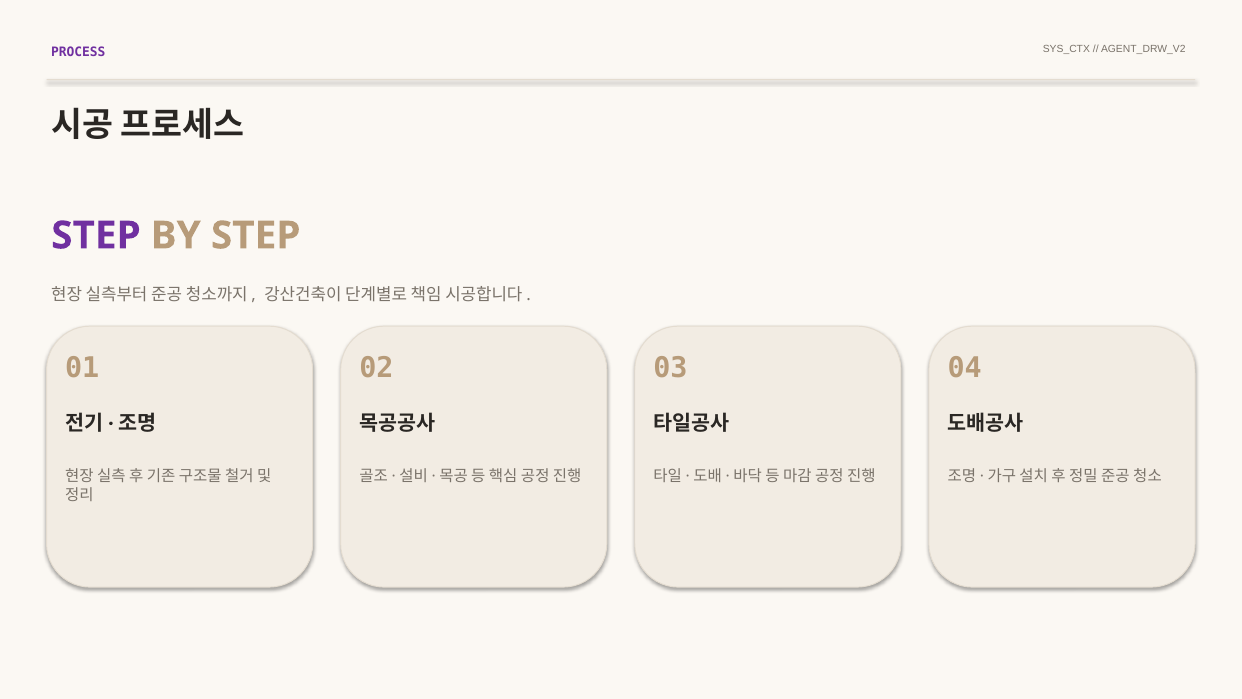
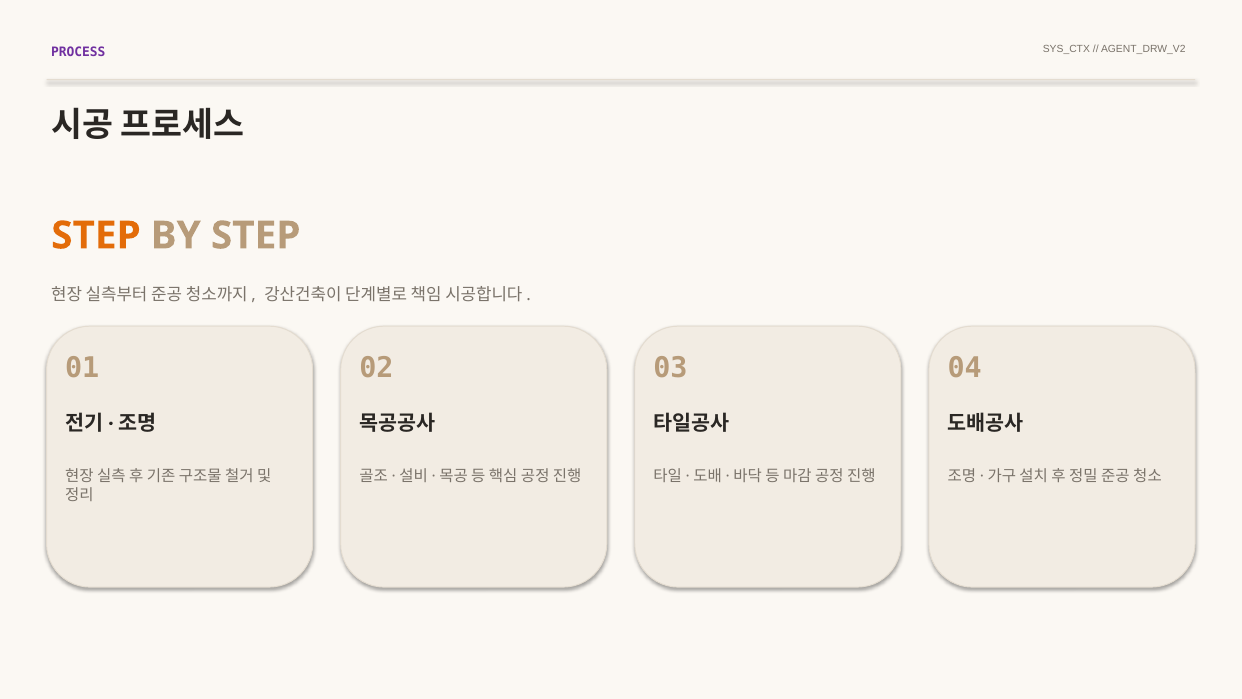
STEP colour: purple -> orange (96, 235)
